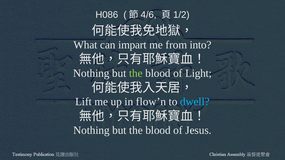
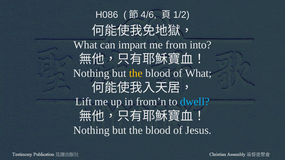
the colour: light green -> yellow (136, 73)
of Light: Light -> What (198, 73)
flow’n: flow’n -> from’n (151, 102)
